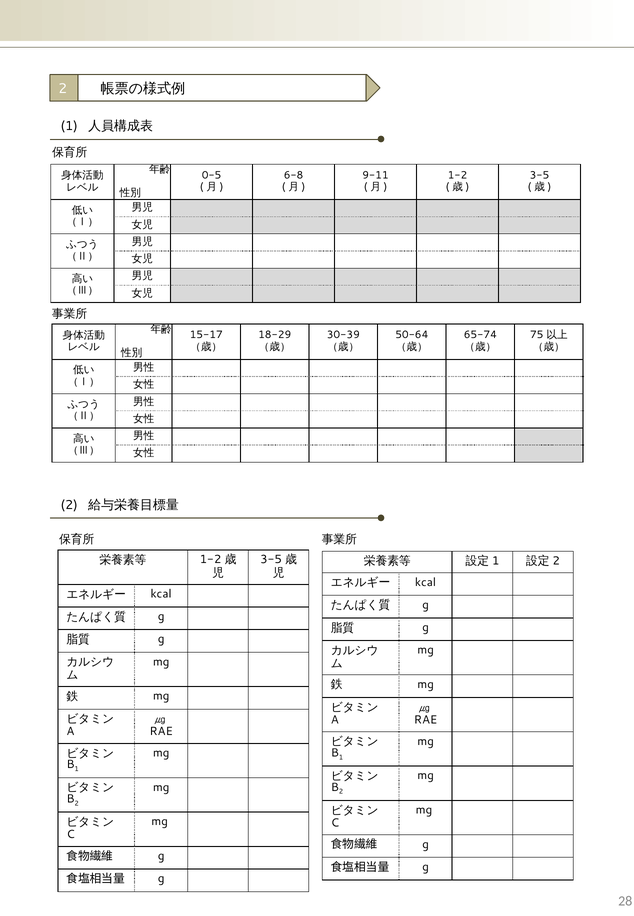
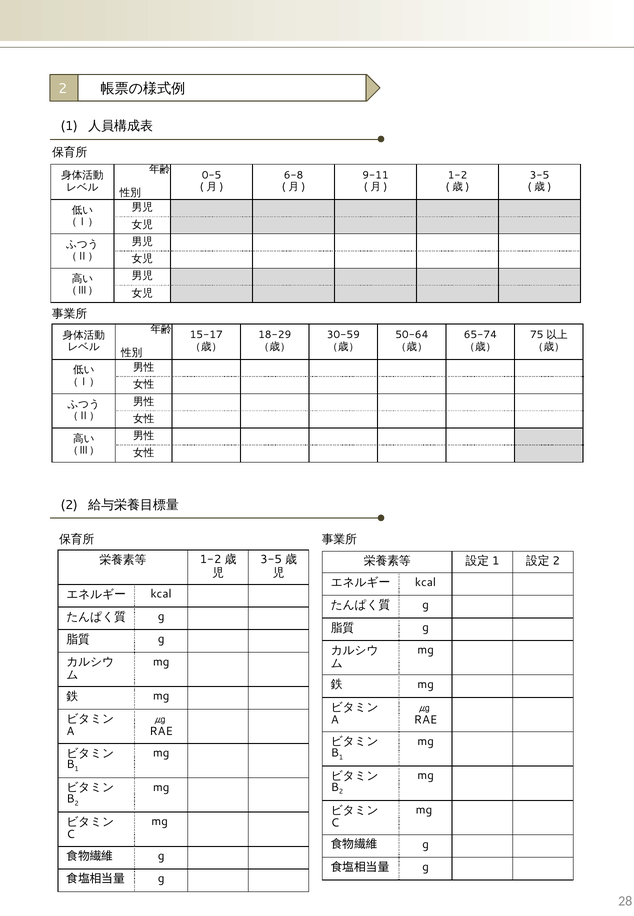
30-39: 30-39 -> 30-59 (343, 335)
